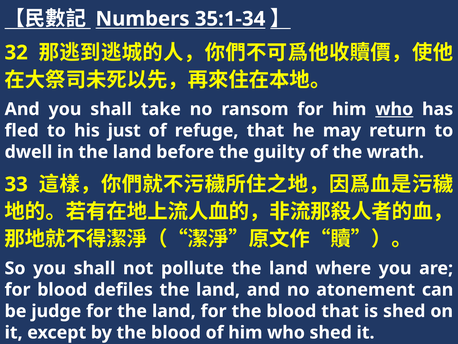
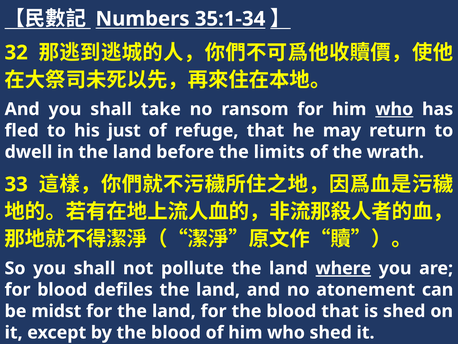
guilty: guilty -> limits (279, 152)
where underline: none -> present (343, 268)
judge: judge -> midst (56, 311)
